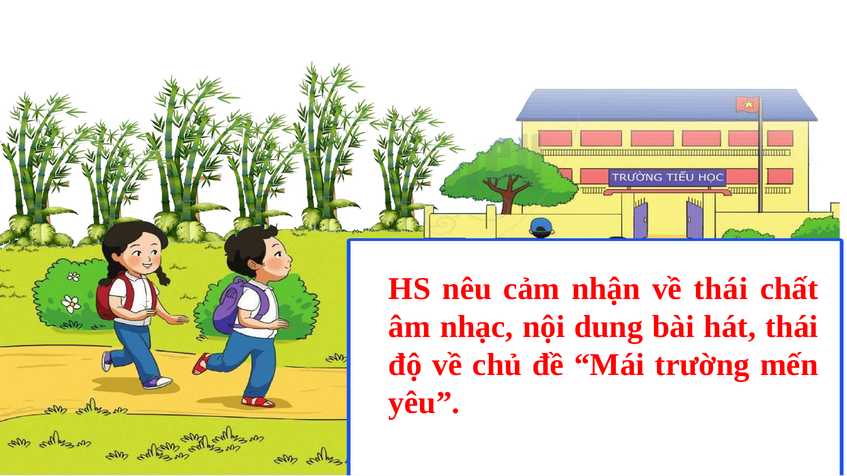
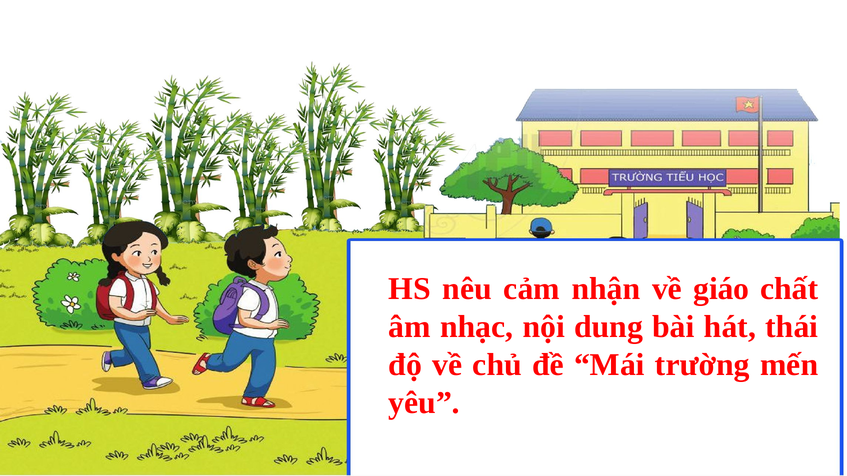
về thái: thái -> giáo (721, 289)
